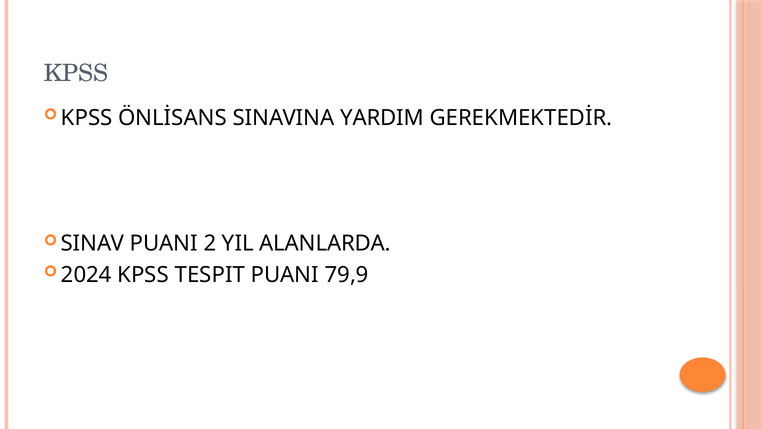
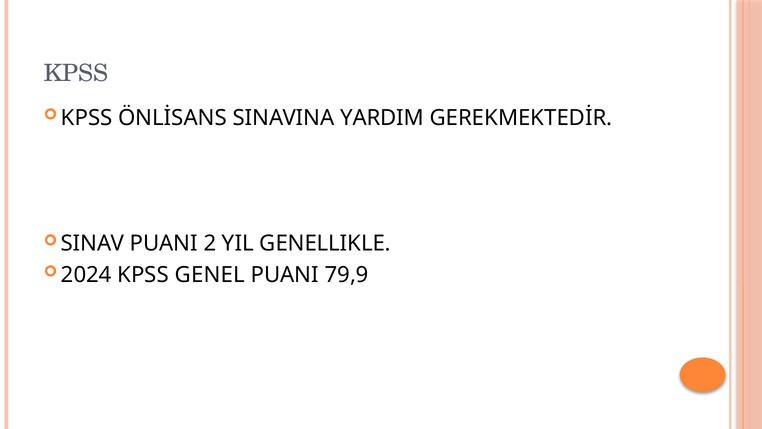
ALANLARDA: ALANLARDA -> GENELLIKLE (325, 243)
TESPIT: TESPIT -> GENEL (210, 275)
